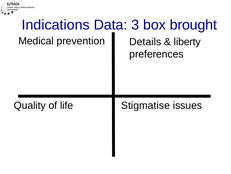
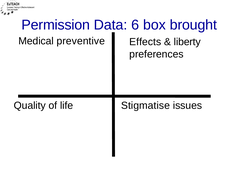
Indications: Indications -> Permission (56, 25)
3: 3 -> 6 (135, 25)
prevention: prevention -> preventive (81, 41)
Details: Details -> Effects (145, 42)
